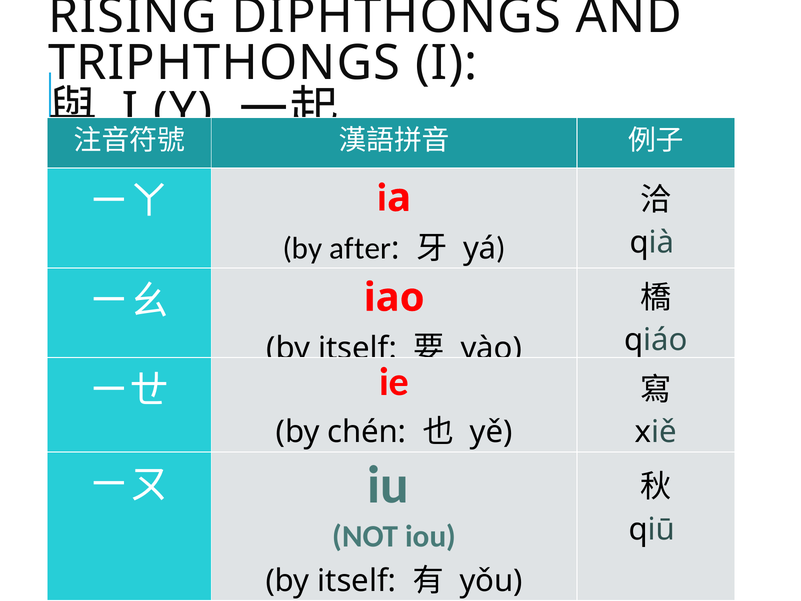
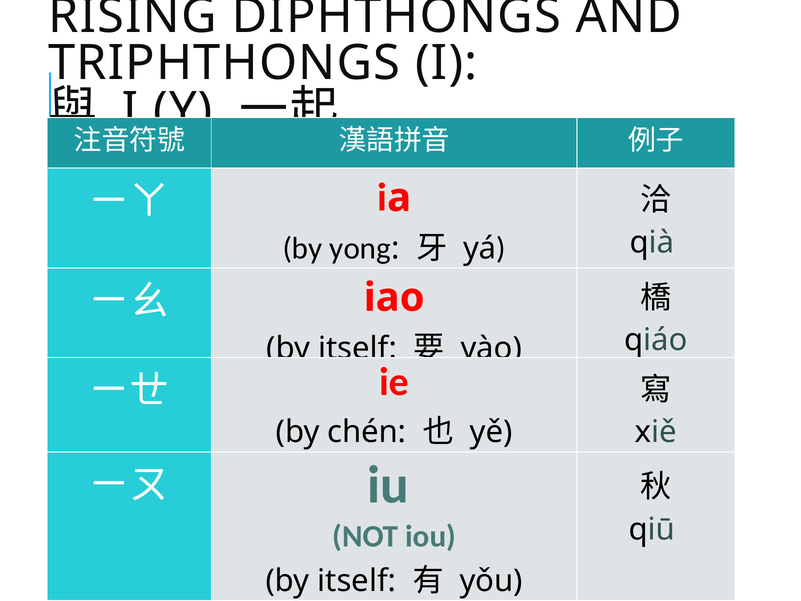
after: after -> yong (360, 248)
